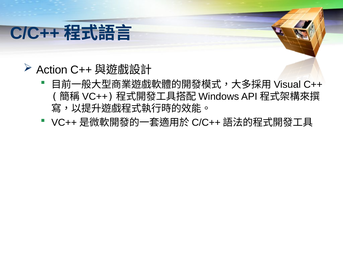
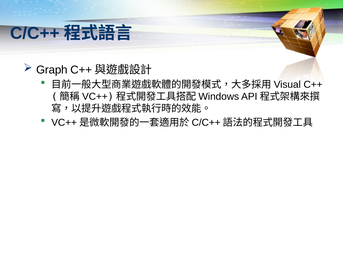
Action: Action -> Graph (52, 70)
